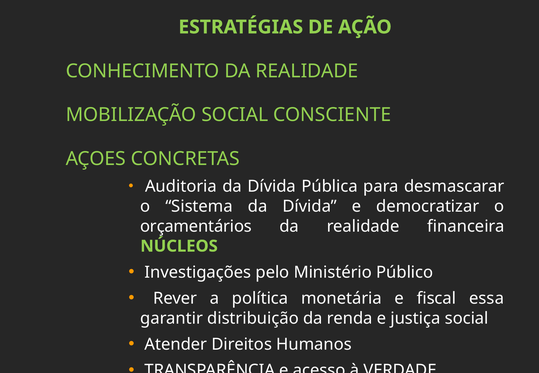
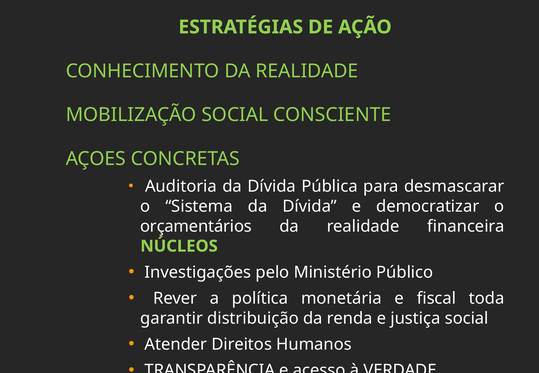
essa: essa -> toda (487, 298)
